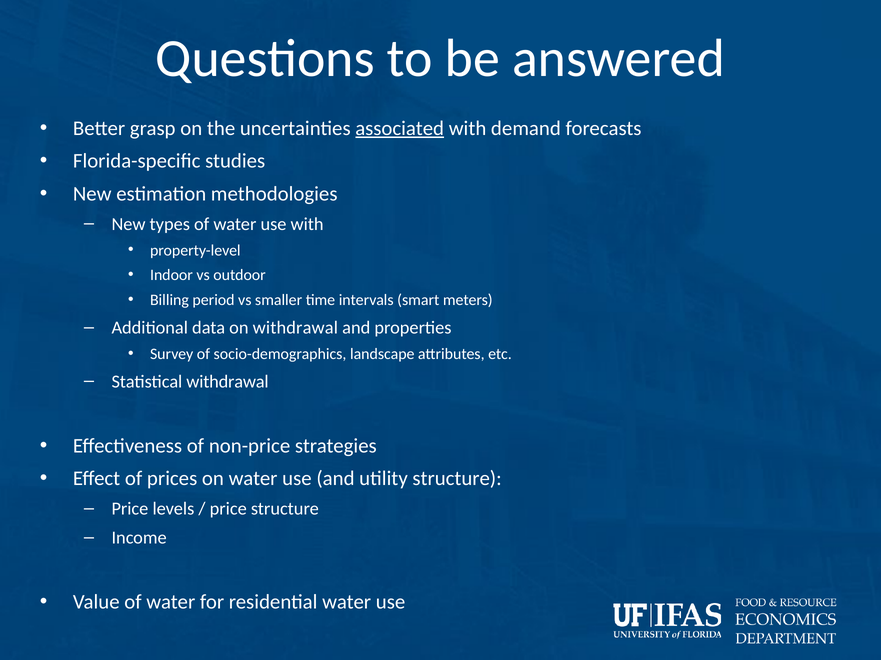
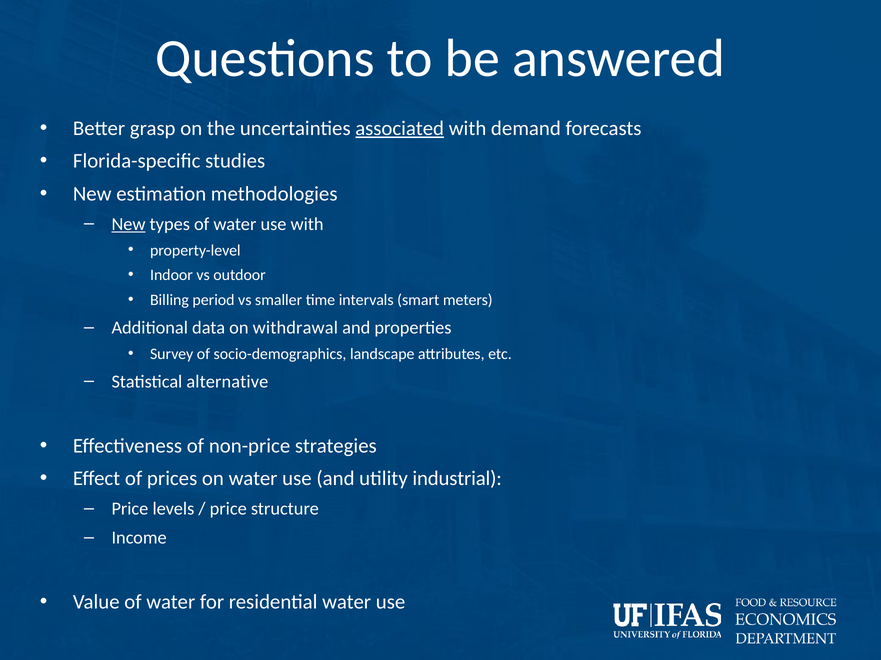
New underline: none -> present (129, 224)
Statistical withdrawal: withdrawal -> alternative (227, 382)
utility structure: structure -> industrial (457, 479)
